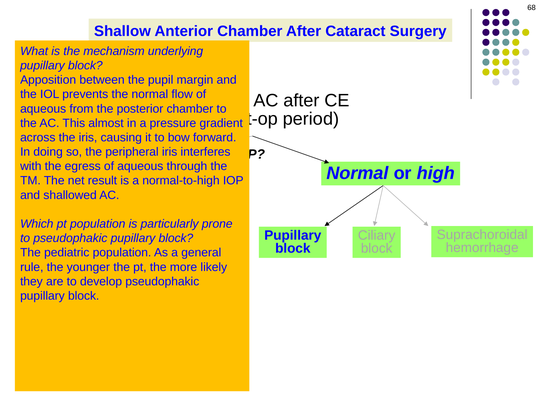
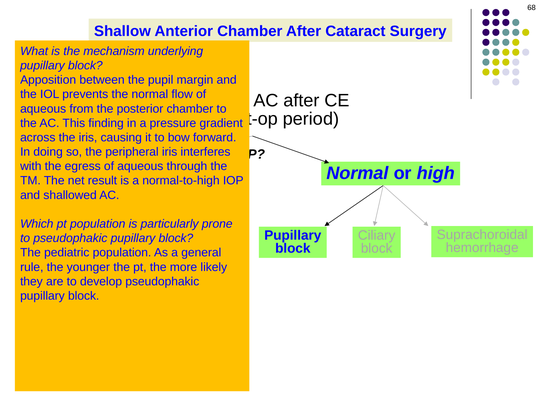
almost: almost -> finding (106, 123)
